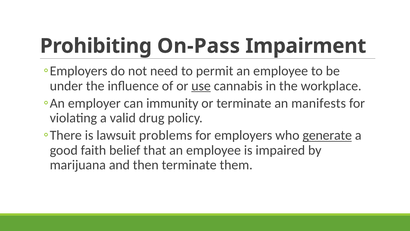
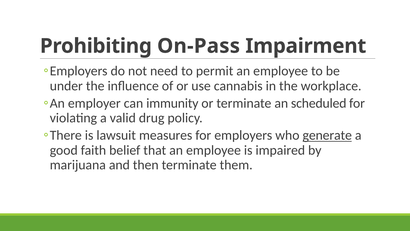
use underline: present -> none (201, 86)
manifests: manifests -> scheduled (319, 103)
problems: problems -> measures (166, 135)
